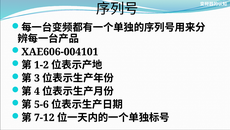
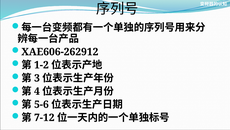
XAE606-004101: XAE606-004101 -> XAE606-262912 (60, 52)
